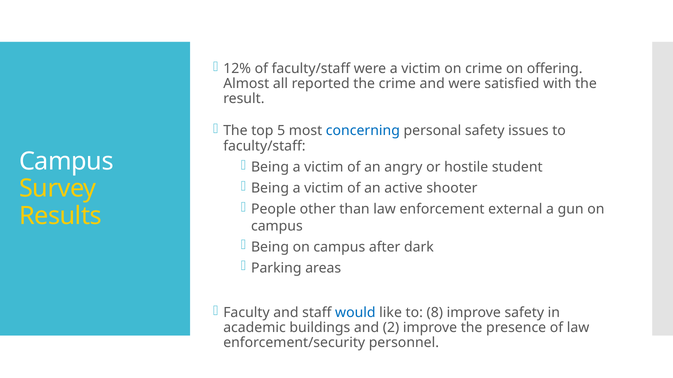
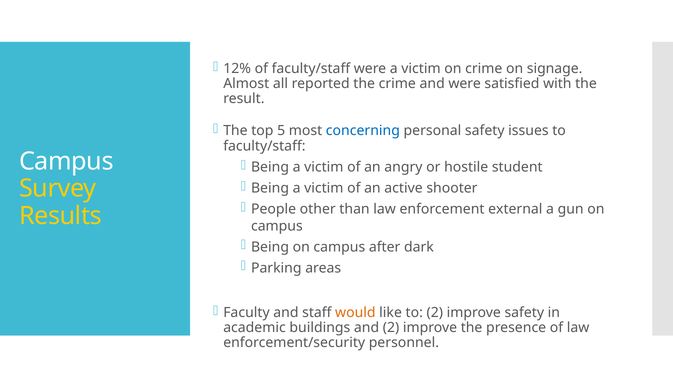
offering: offering -> signage (555, 69)
would colour: blue -> orange (355, 313)
to 8: 8 -> 2 (435, 313)
